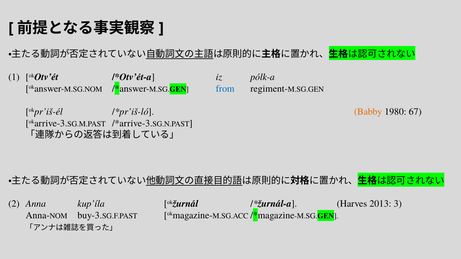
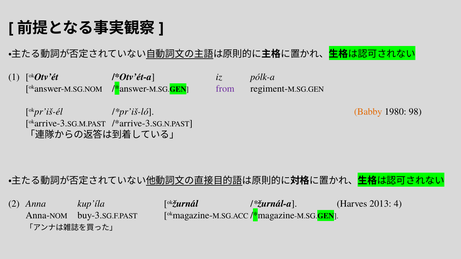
from colour: blue -> purple (225, 89)
67: 67 -> 98 (415, 112)
3: 3 -> 4 (398, 204)
